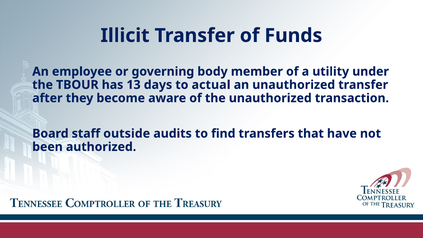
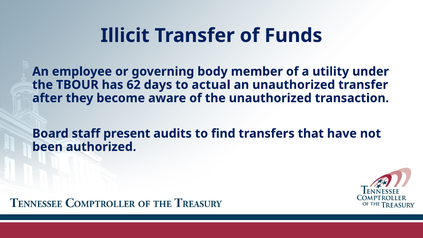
13: 13 -> 62 (134, 85)
outside: outside -> present (127, 134)
